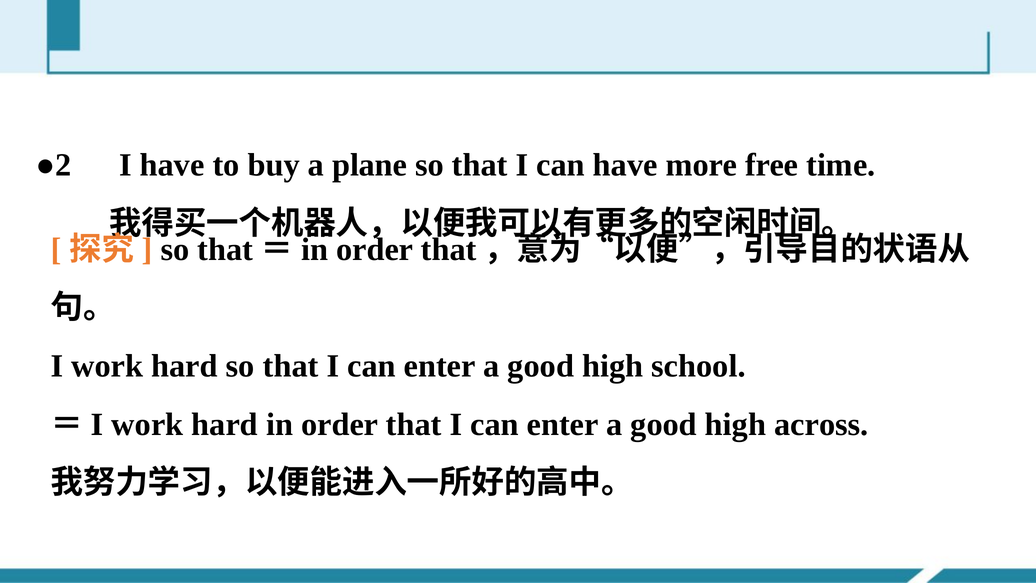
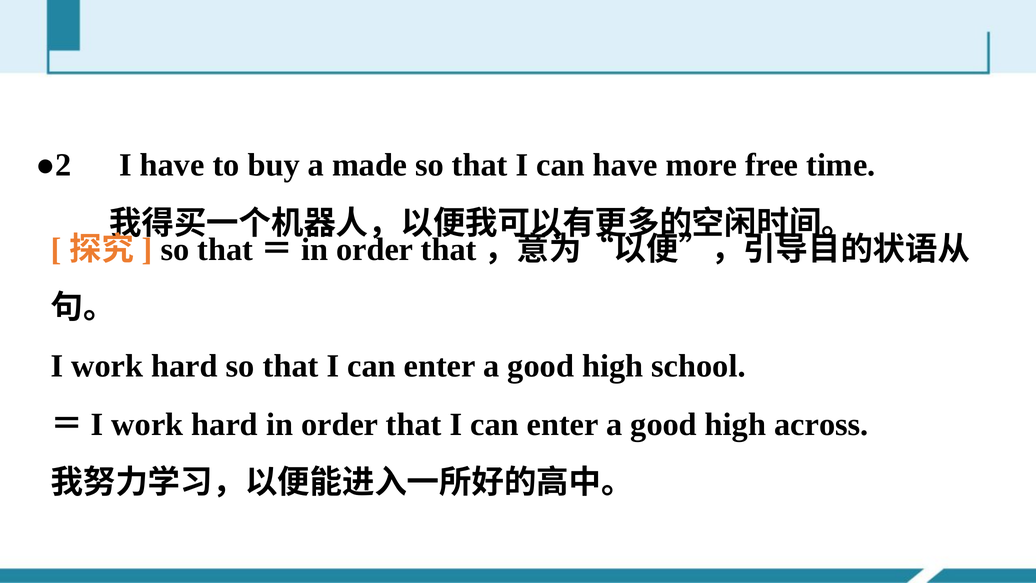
plane: plane -> made (370, 165)
